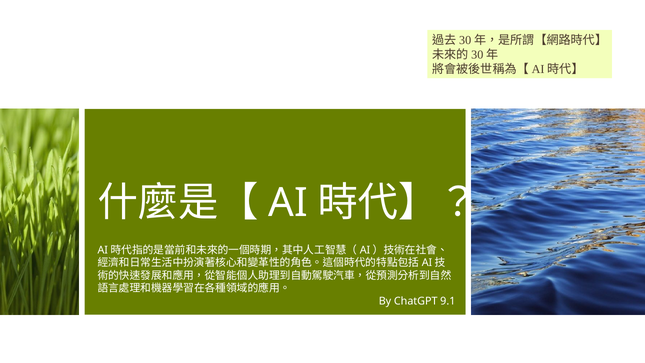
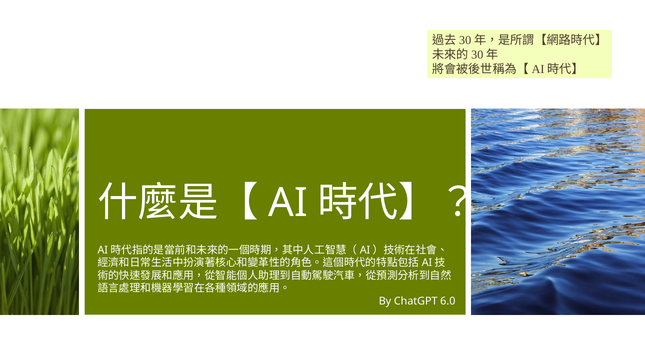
9.1: 9.1 -> 6.0 (448, 301)
